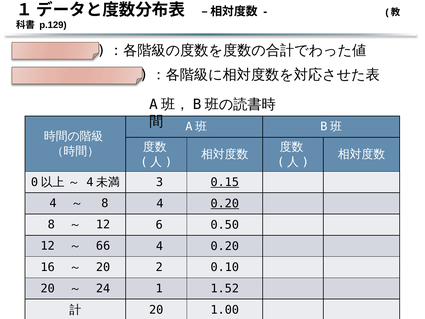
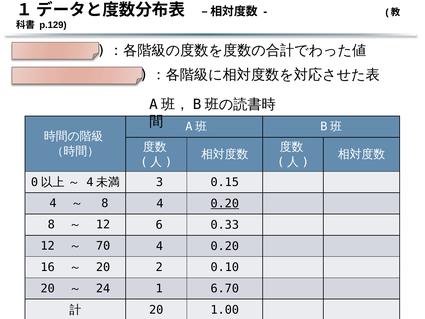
0.15 underline: present -> none (225, 182)
0.50: 0.50 -> 0.33 (225, 225)
66: 66 -> 70 (103, 246)
1.52: 1.52 -> 6.70 (225, 288)
